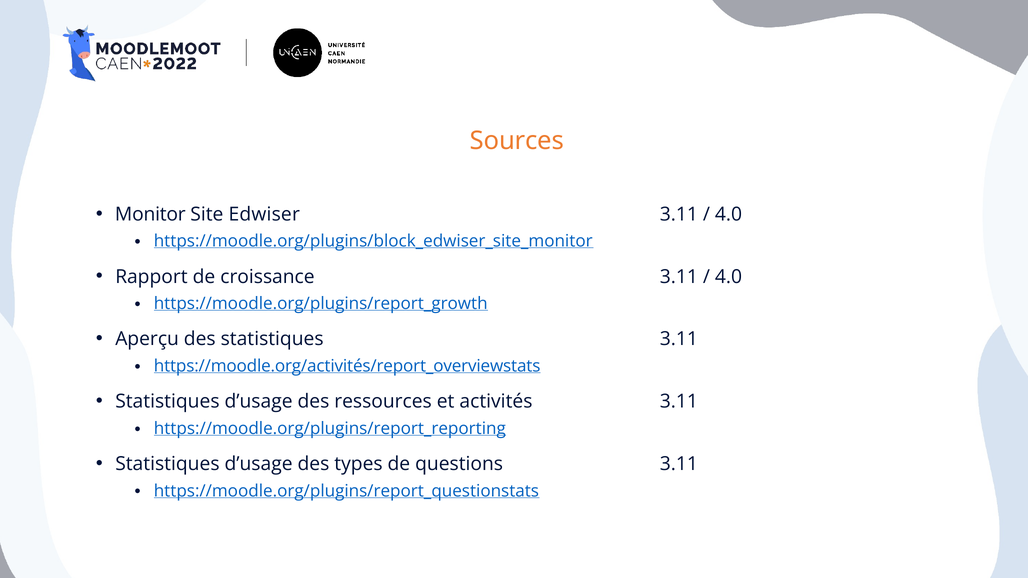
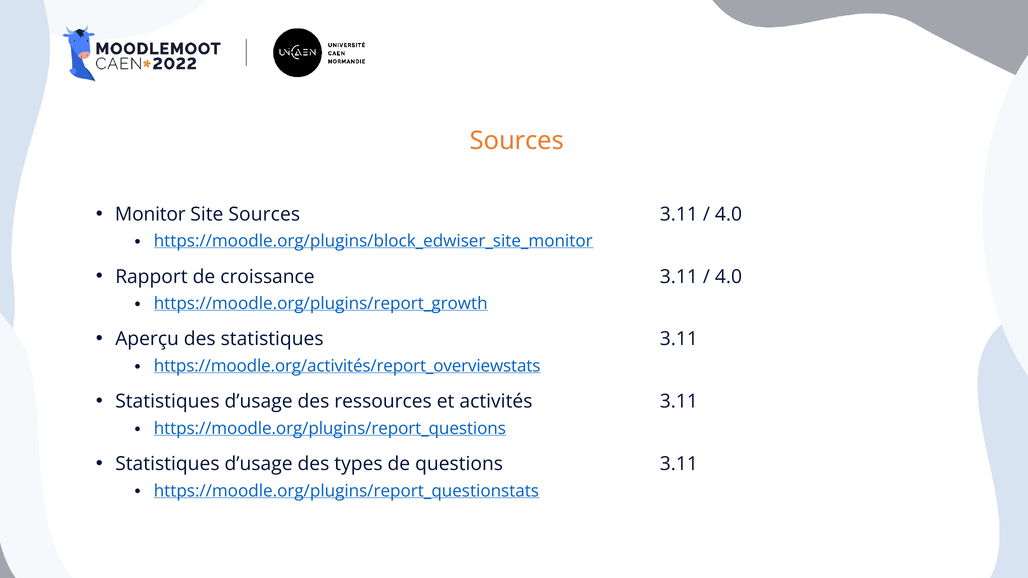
Site Edwiser: Edwiser -> Sources (264, 214)
https://moodle.org/plugins/report_reporting: https://moodle.org/plugins/report_reporting -> https://moodle.org/plugins/report_questions (330, 429)
